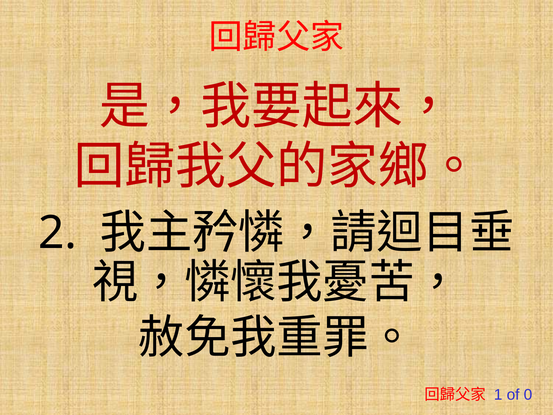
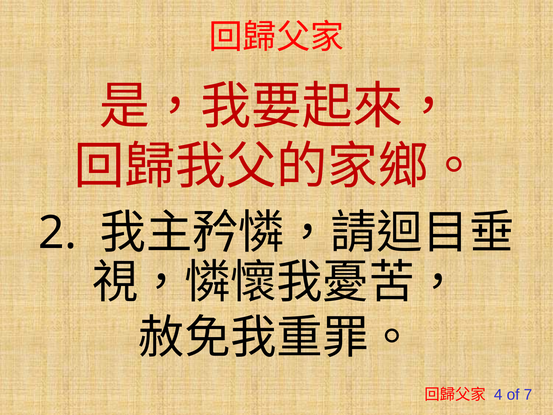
1: 1 -> 4 (498, 395)
0: 0 -> 7 (528, 395)
